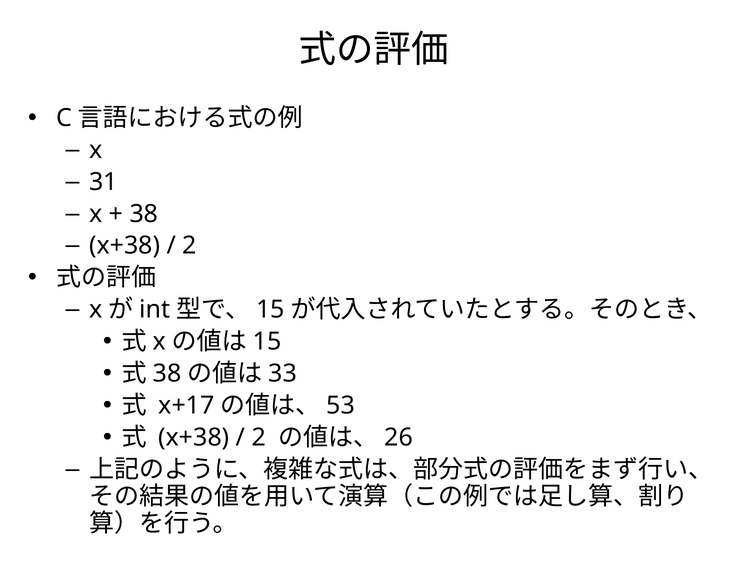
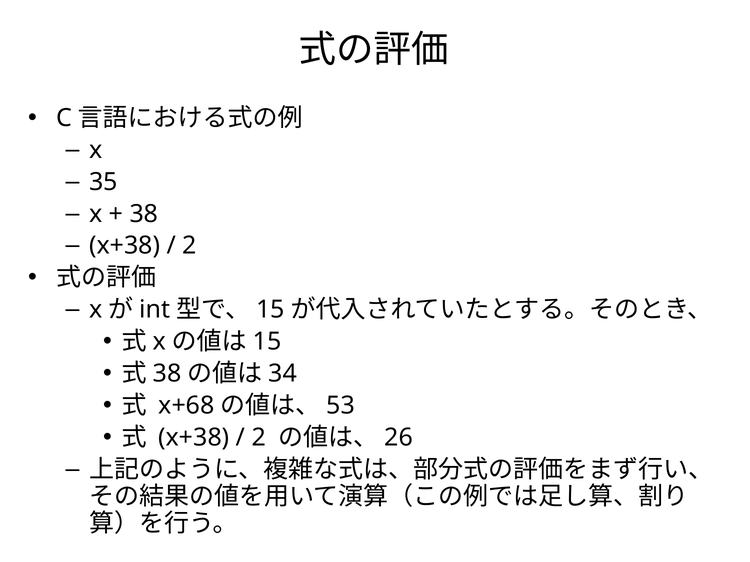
31: 31 -> 35 (103, 182)
33: 33 -> 34 (283, 374)
x+17: x+17 -> x+68 (186, 406)
